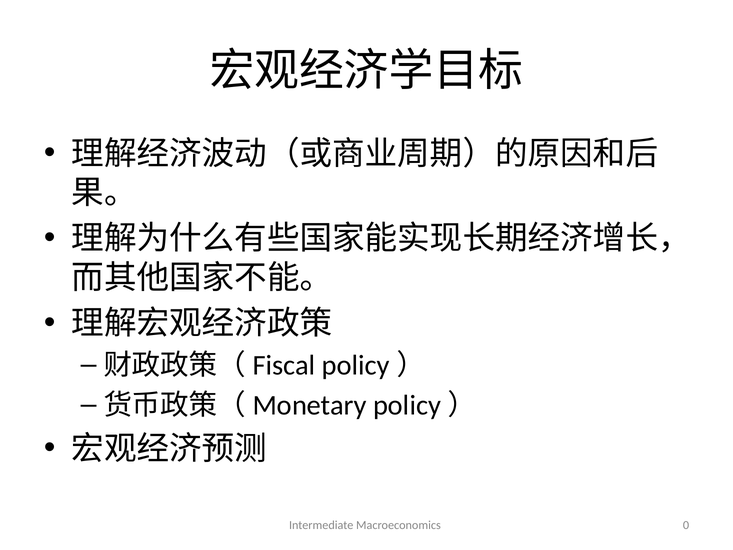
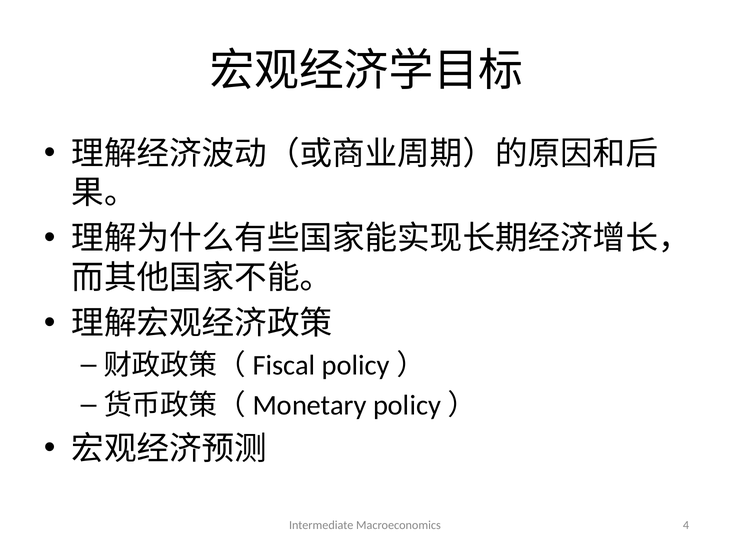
0: 0 -> 4 (686, 525)
